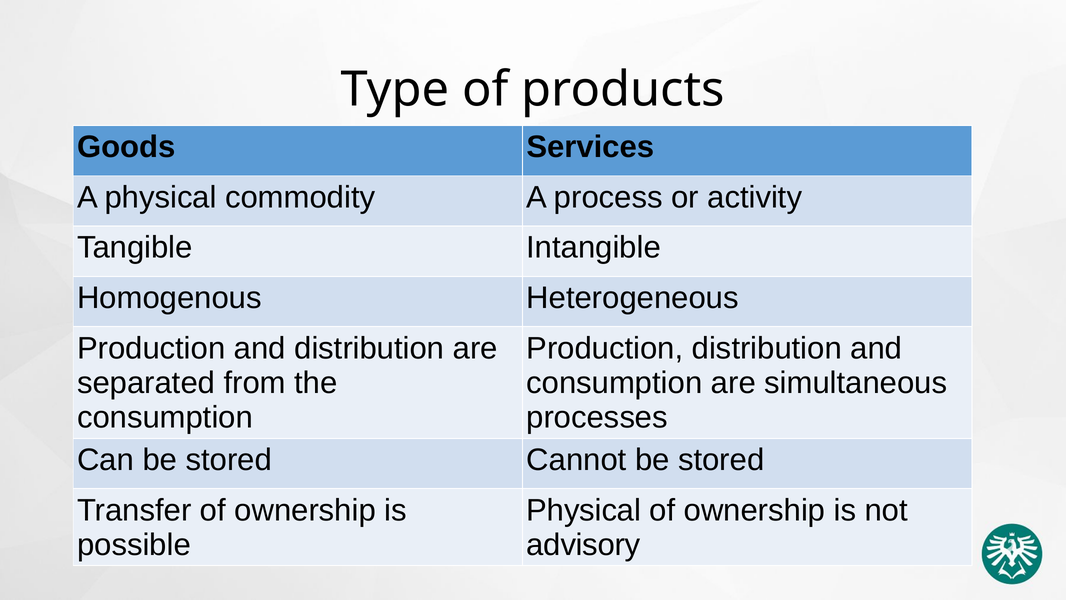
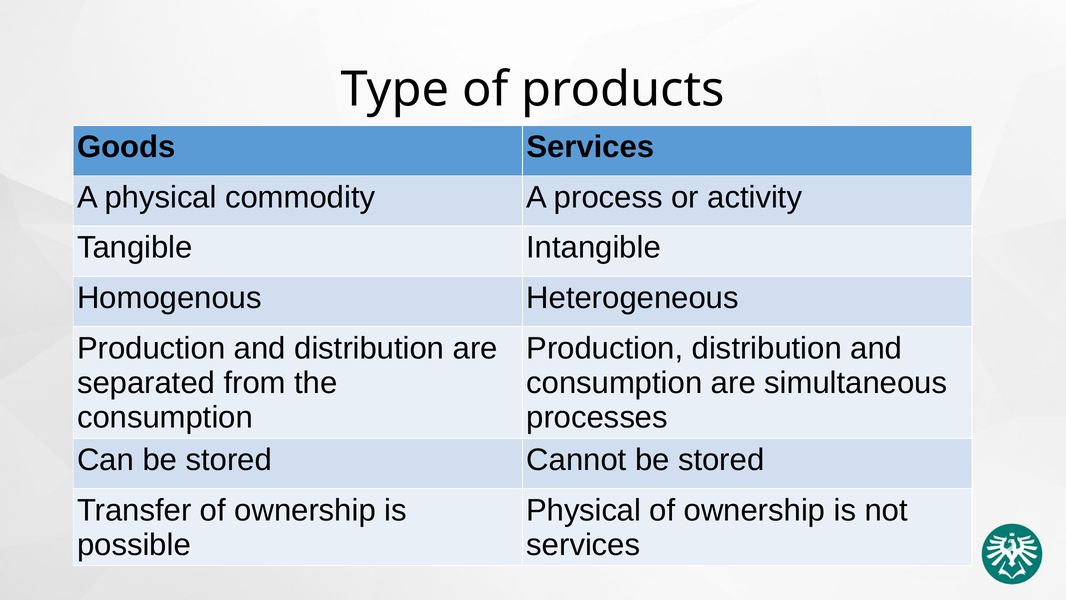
advisory: advisory -> services (583, 545)
